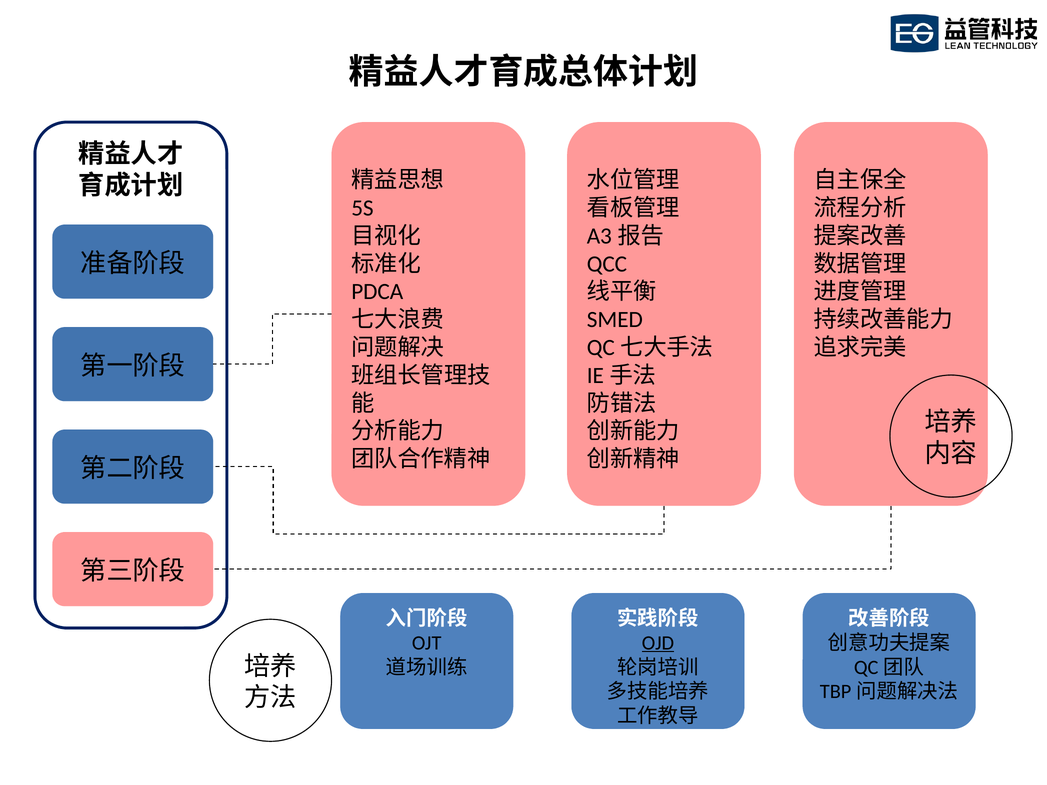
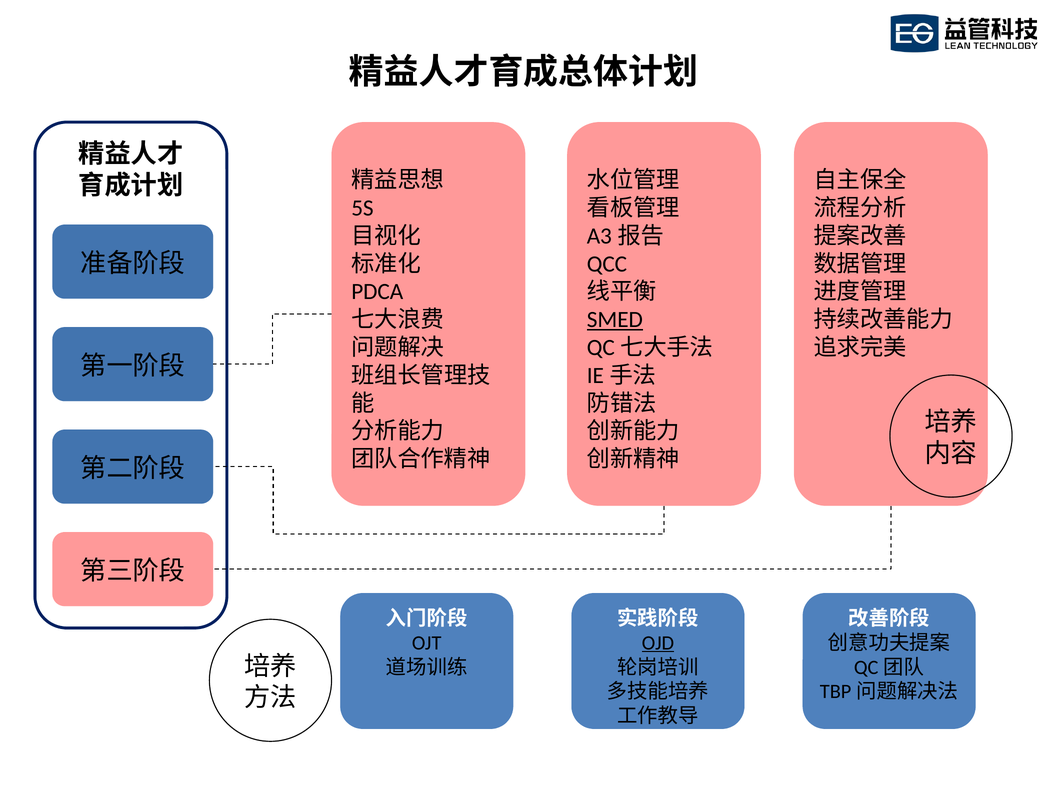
SMED underline: none -> present (615, 320)
